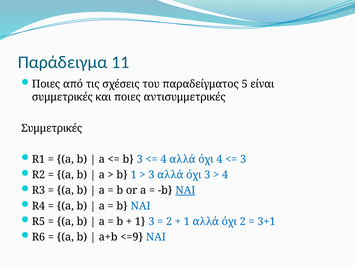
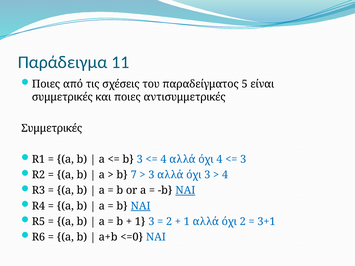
b 1: 1 -> 7 (134, 175)
ΝΑΙ underline: none -> present (141, 206)
<=9: <=9 -> <=0 (132, 237)
